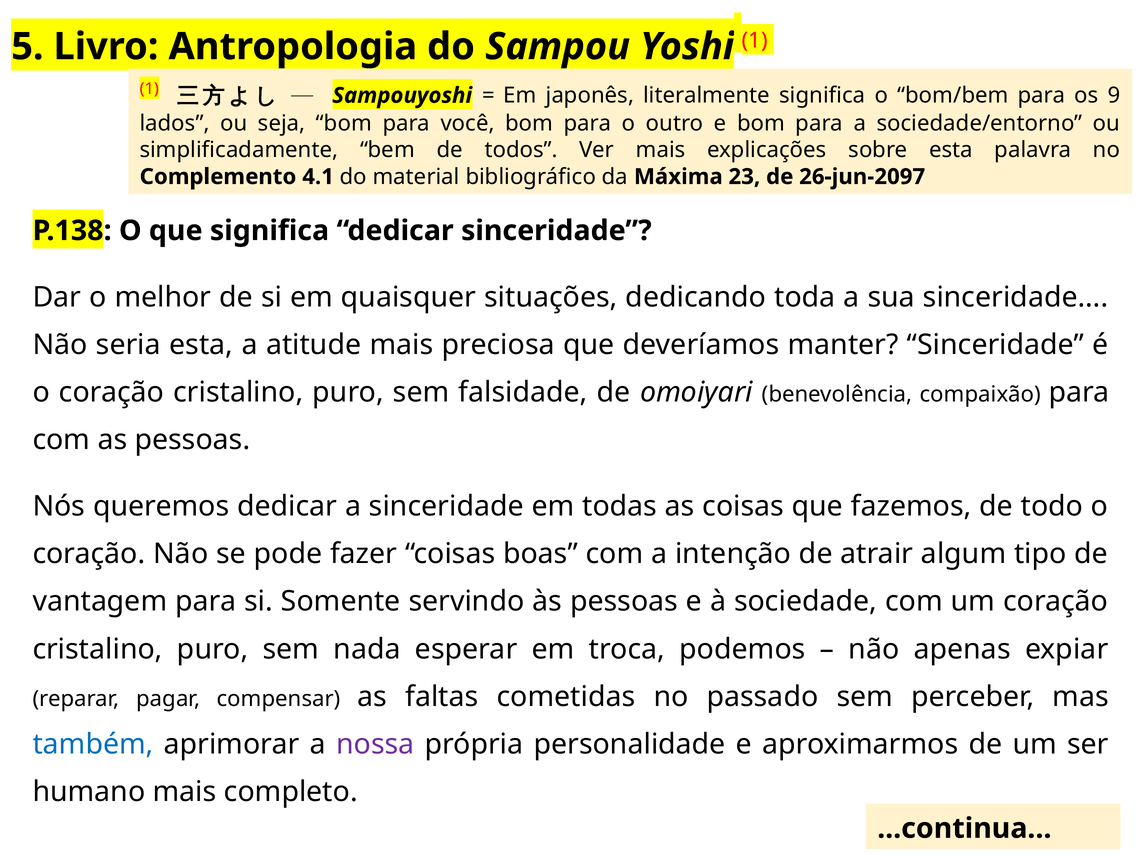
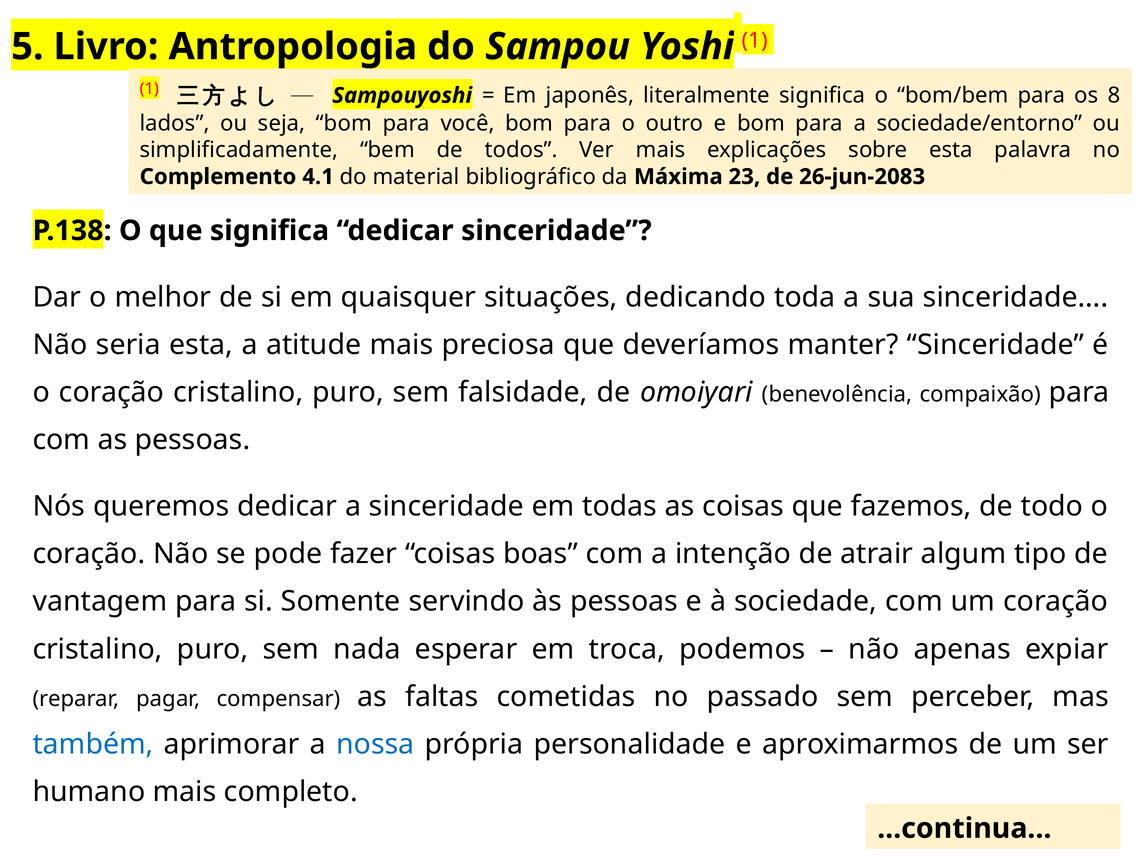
9: 9 -> 8 (1114, 96)
26-jun-2097: 26-jun-2097 -> 26-jun-2083 (862, 177)
nossa colour: purple -> blue (375, 745)
